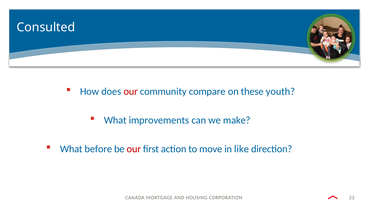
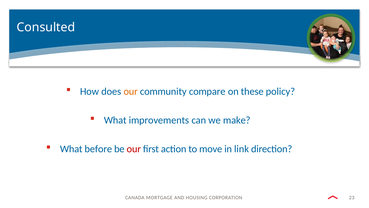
our colour: red -> orange (131, 91)
youth: youth -> policy (280, 91)
like: like -> link (242, 149)
